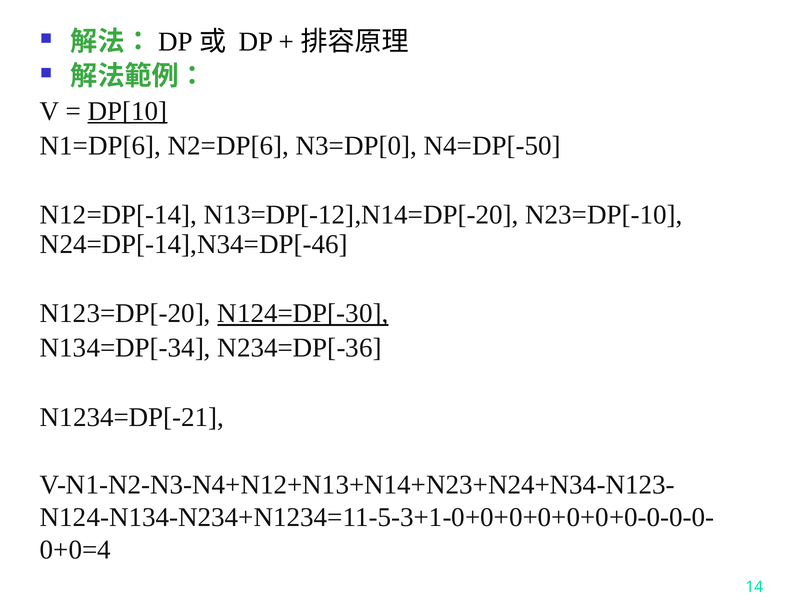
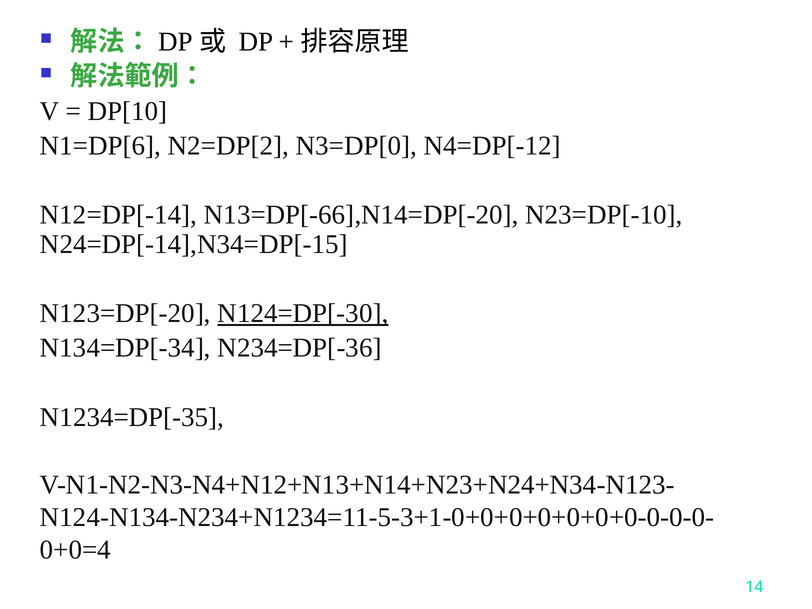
DP[10 underline: present -> none (128, 111)
N2=DP[6: N2=DP[6 -> N2=DP[2 (228, 146)
N4=DP[-50: N4=DP[-50 -> N4=DP[-12 (492, 146)
N13=DP[-12],N14=DP[-20: N13=DP[-12],N14=DP[-20 -> N13=DP[-66],N14=DP[-20 (361, 215)
N24=DP[-14],N34=DP[-46: N24=DP[-14],N34=DP[-46 -> N24=DP[-14],N34=DP[-15 (194, 244)
N1234=DP[-21: N1234=DP[-21 -> N1234=DP[-35 (132, 417)
